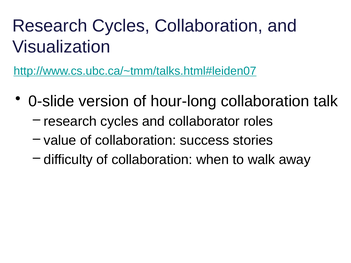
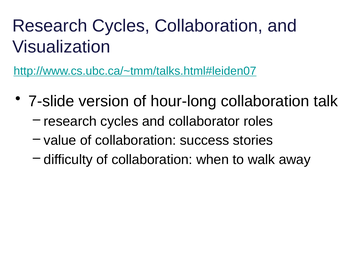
0-slide: 0-slide -> 7-slide (51, 101)
